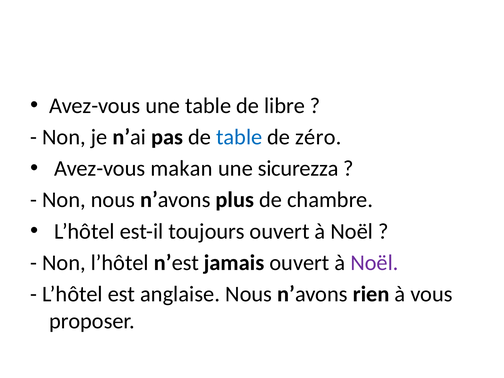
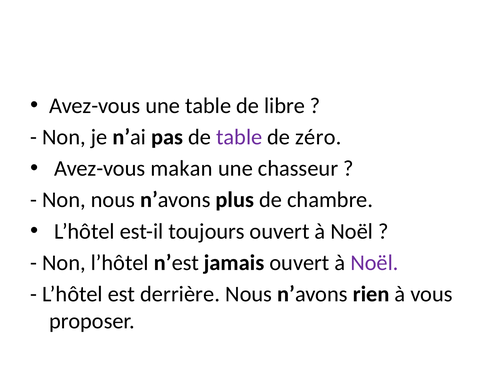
table colour: blue -> purple (239, 137)
sicurezza: sicurezza -> chasseur (298, 169)
anglaise: anglaise -> derrière (180, 294)
